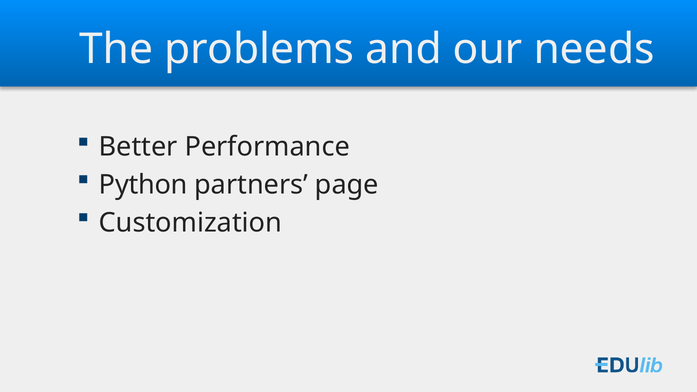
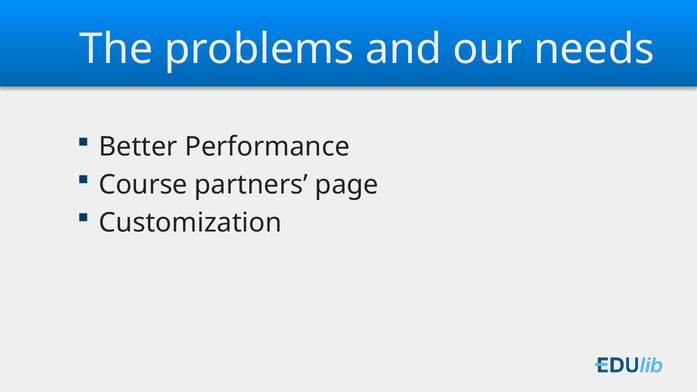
Python: Python -> Course (143, 185)
